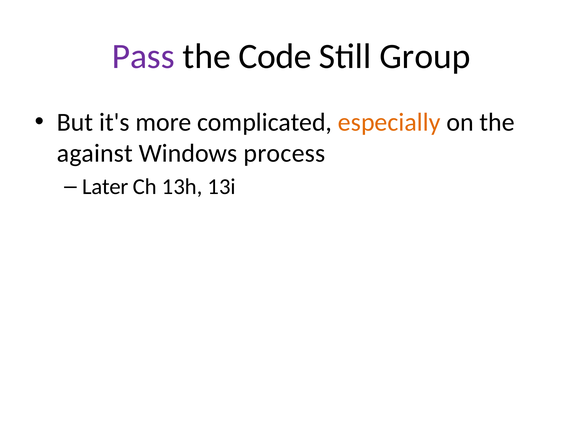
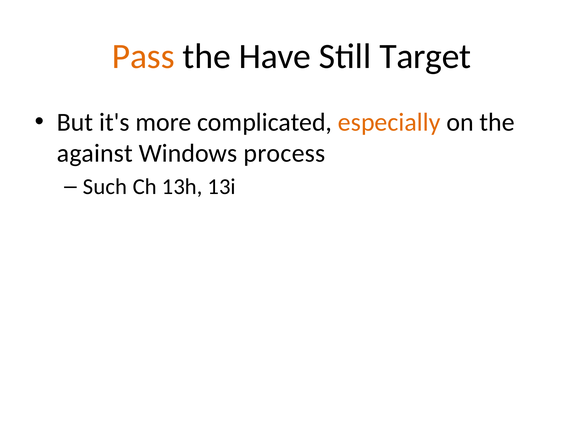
Pass colour: purple -> orange (143, 56)
Code: Code -> Have (275, 56)
Group: Group -> Target (425, 56)
Later: Later -> Such (105, 187)
